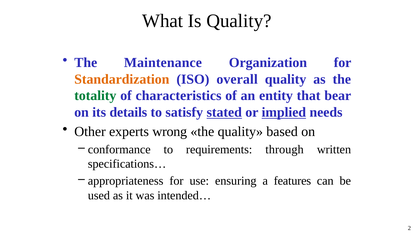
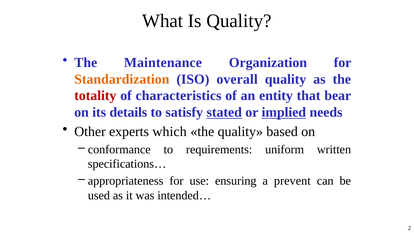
totality colour: green -> red (95, 96)
wrong: wrong -> which (170, 132)
through: through -> uniform (285, 149)
features: features -> prevent (292, 181)
